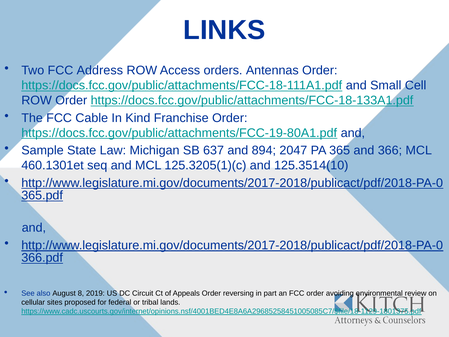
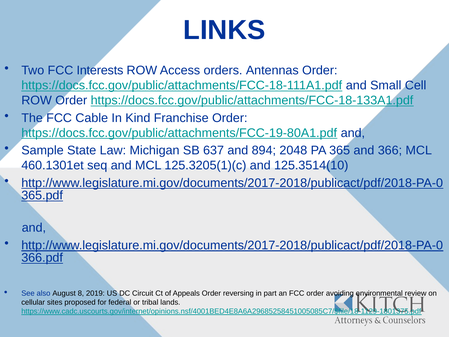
Address: Address -> Interests (100, 70)
2047: 2047 -> 2048 (293, 150)
